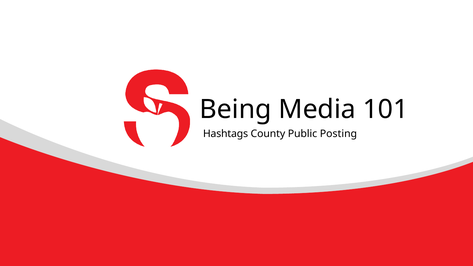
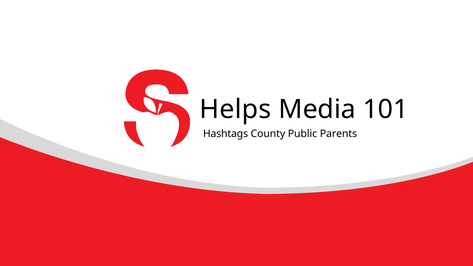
Being: Being -> Helps (235, 109)
Posting: Posting -> Parents (339, 134)
